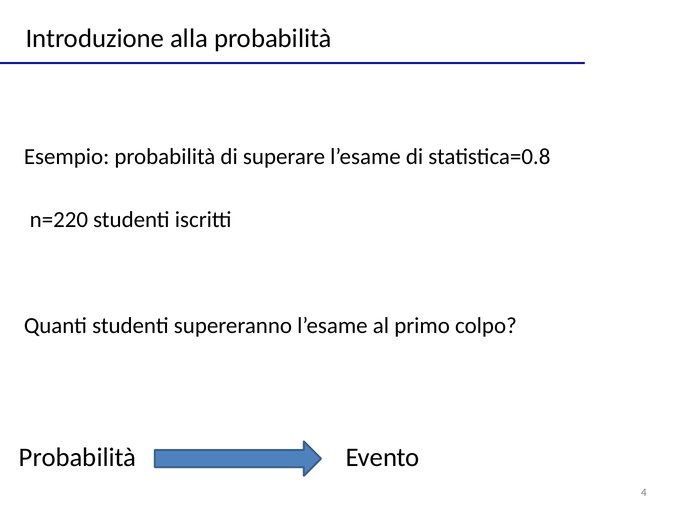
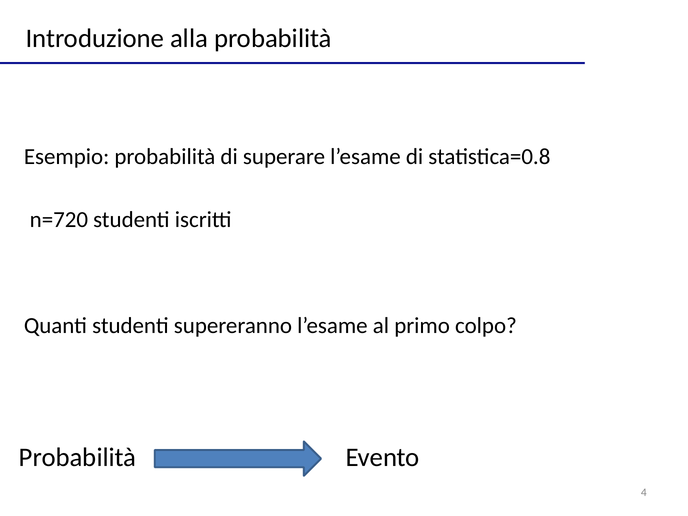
n=220: n=220 -> n=720 (59, 220)
